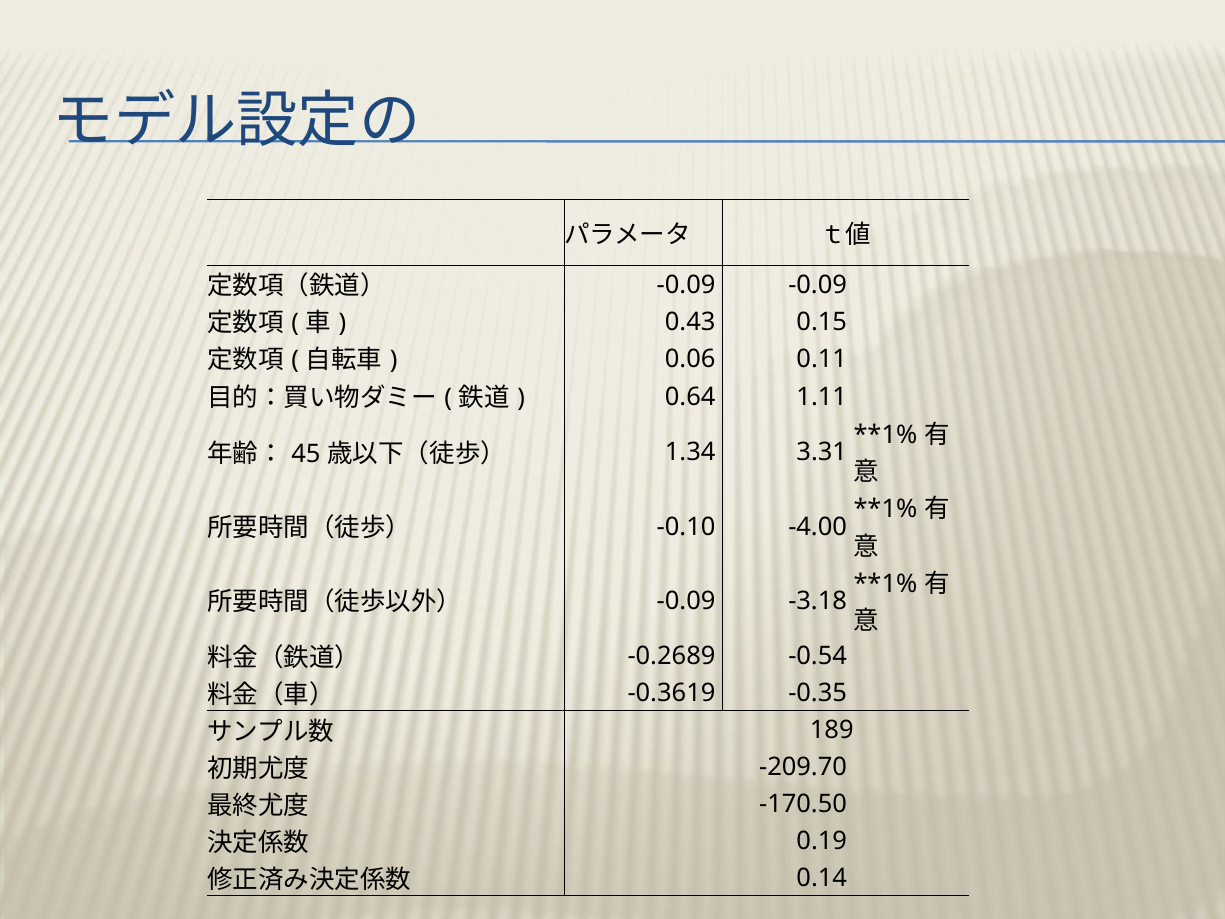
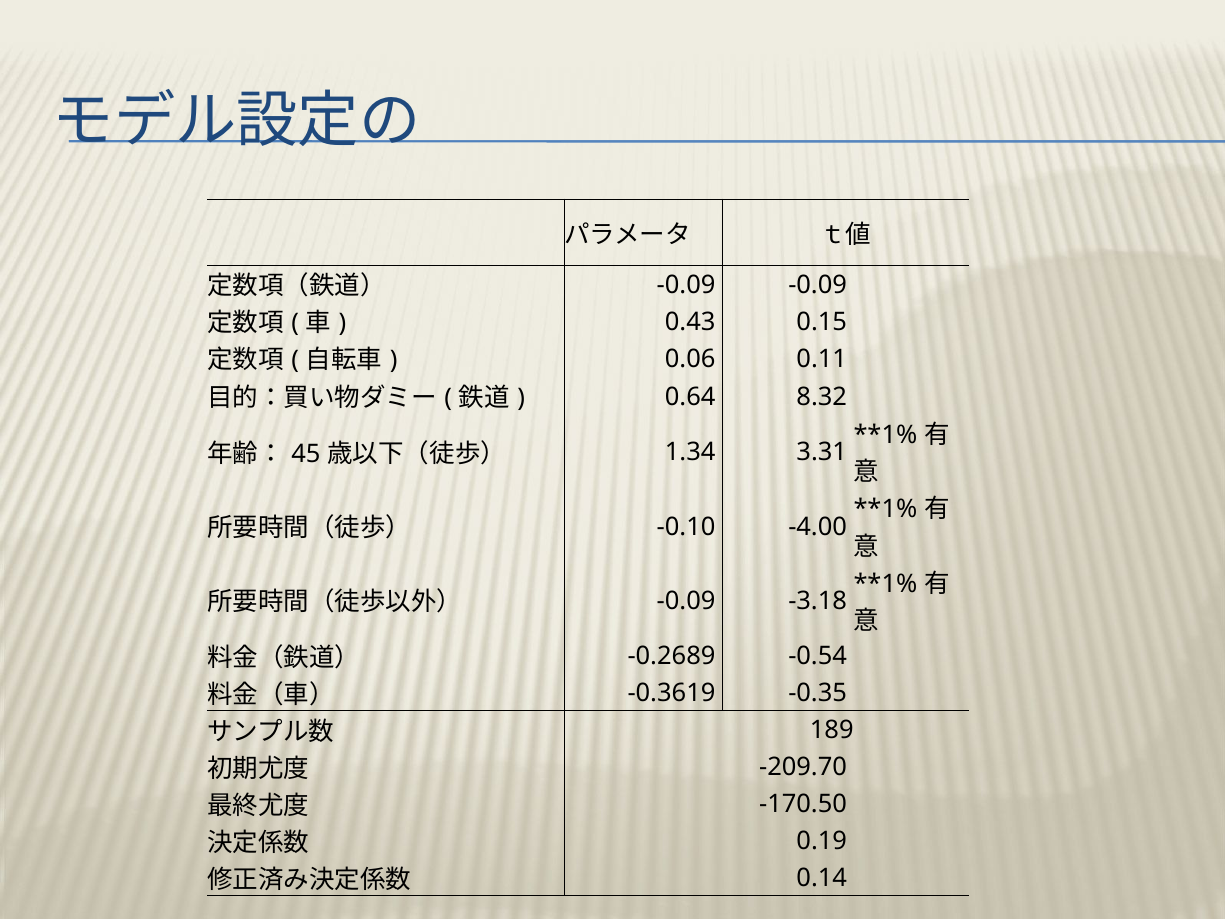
1.11: 1.11 -> 8.32 (822, 397)
